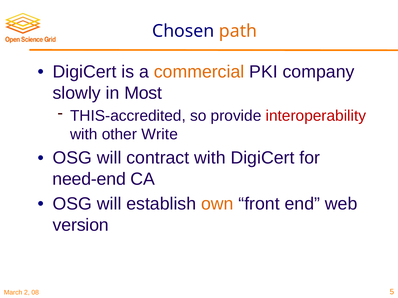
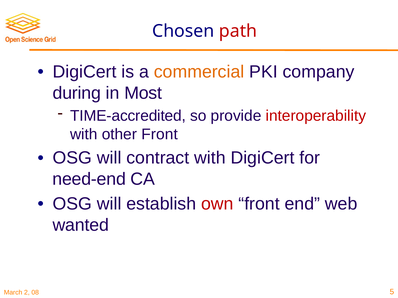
path colour: orange -> red (238, 31)
slowly: slowly -> during (77, 93)
THIS-accredited: THIS-accredited -> TIME-accredited (128, 116)
other Write: Write -> Front (160, 135)
own colour: orange -> red (217, 204)
version: version -> wanted (81, 225)
